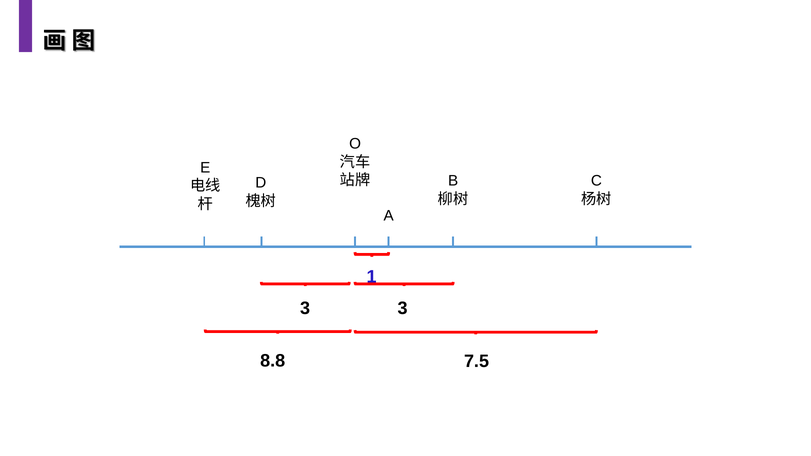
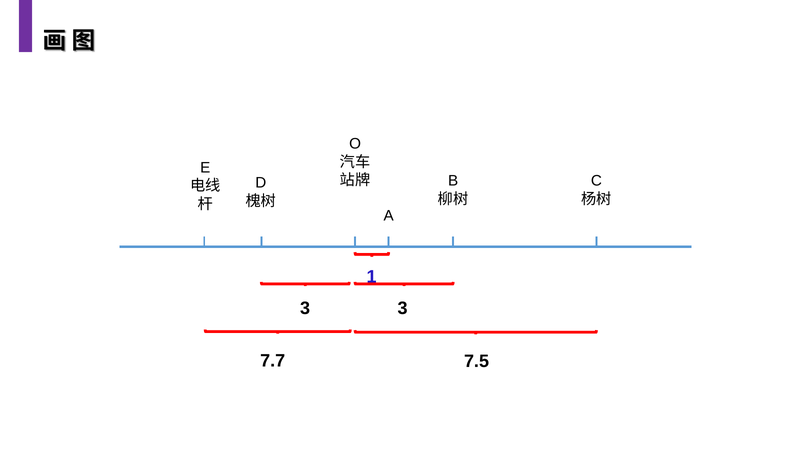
8.8: 8.8 -> 7.7 (273, 361)
